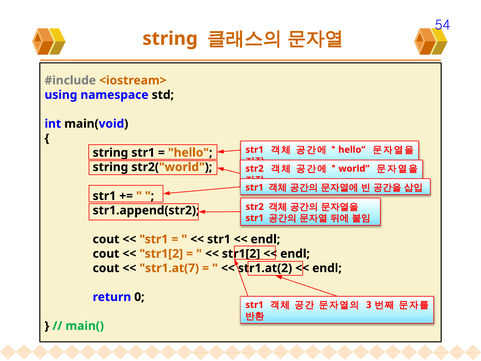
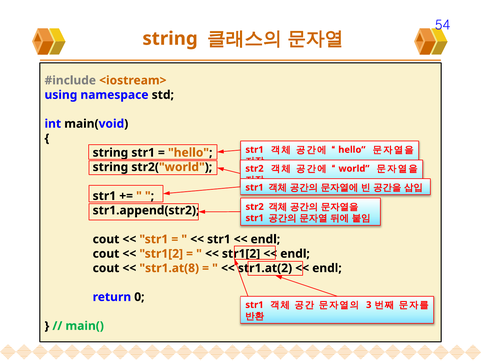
str1.at(7: str1.at(7 -> str1.at(8 (169, 268)
